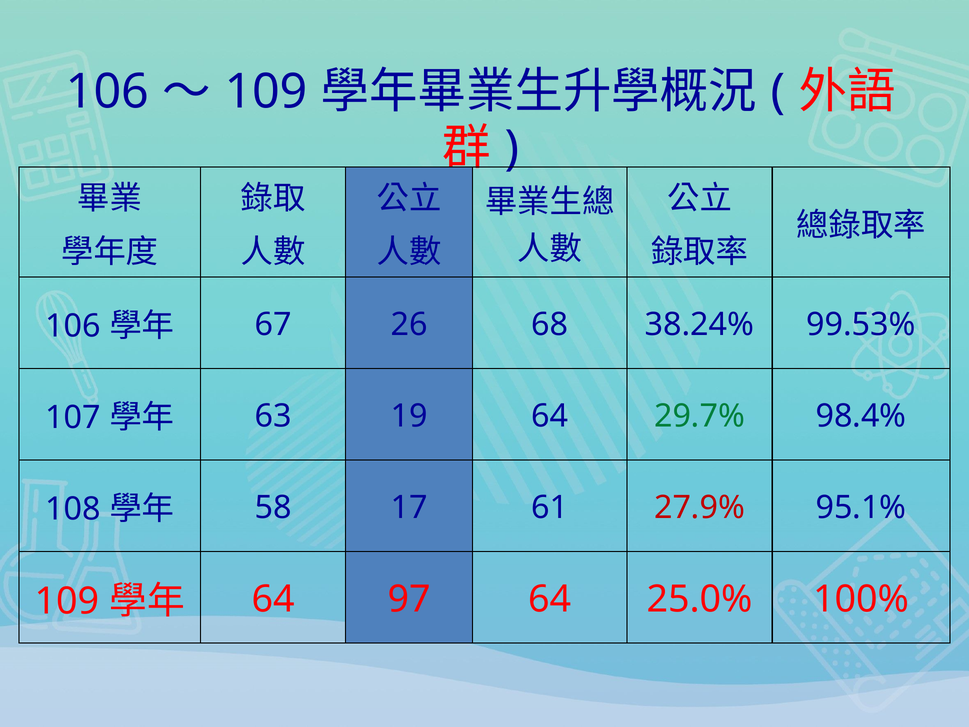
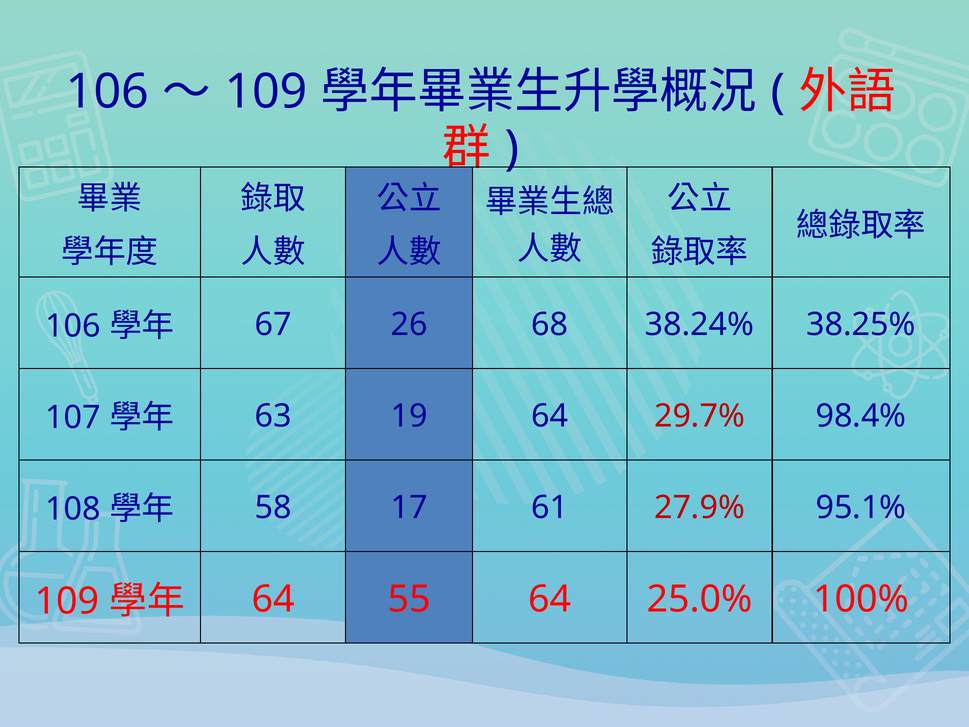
99.53%: 99.53% -> 38.25% (861, 325)
29.7% colour: green -> red (699, 416)
97: 97 -> 55 (409, 599)
